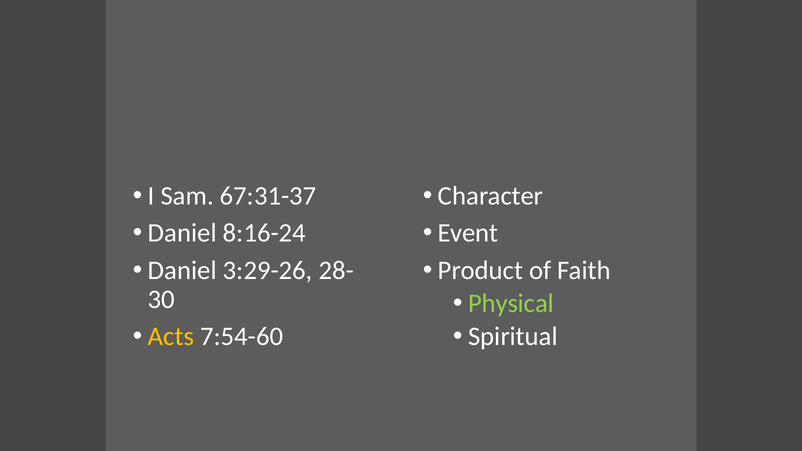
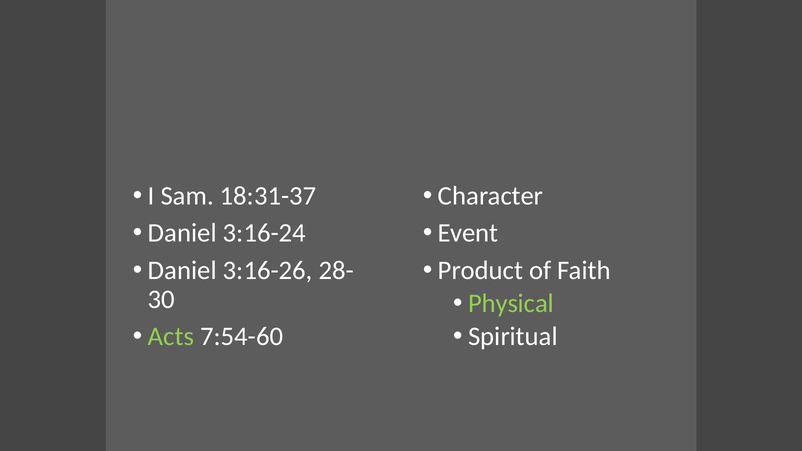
67:31-37: 67:31-37 -> 18:31-37 (268, 196)
8:16-24: 8:16-24 -> 3:16-24 (264, 233)
3:29-26: 3:29-26 -> 3:16-26 (268, 270)
Acts colour: yellow -> light green (171, 337)
